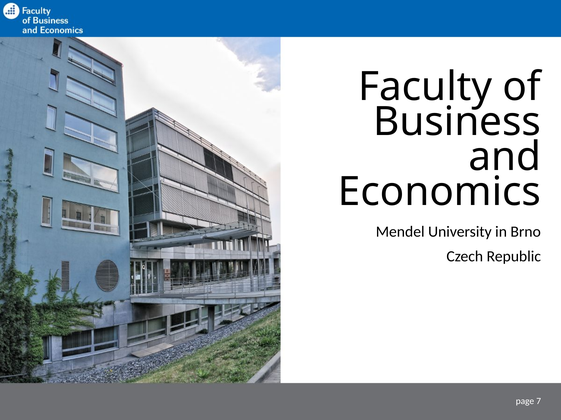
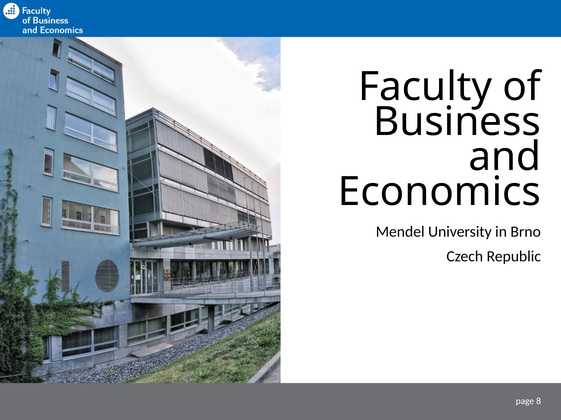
7: 7 -> 8 (539, 402)
